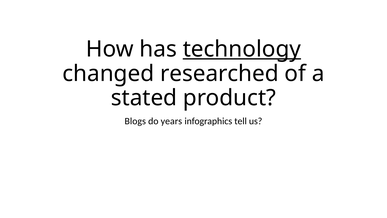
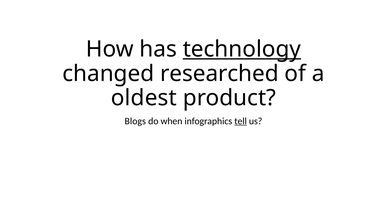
stated: stated -> oldest (144, 98)
years: years -> when (171, 121)
tell underline: none -> present (241, 121)
